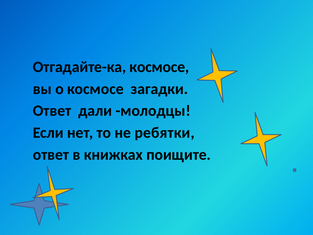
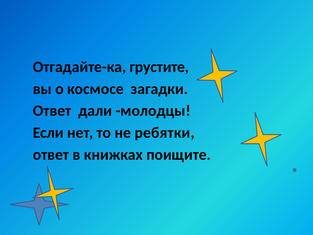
Отгадайте-ка космосе: космосе -> грустите (159, 67)
